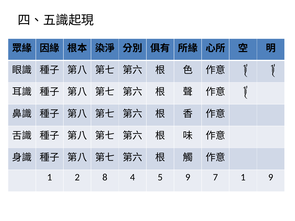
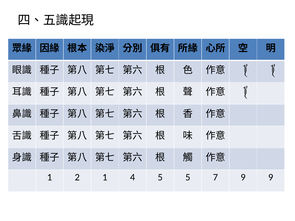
2 8: 8 -> 1 (105, 178)
5 9: 9 -> 5 (188, 178)
7 1: 1 -> 9 (243, 178)
